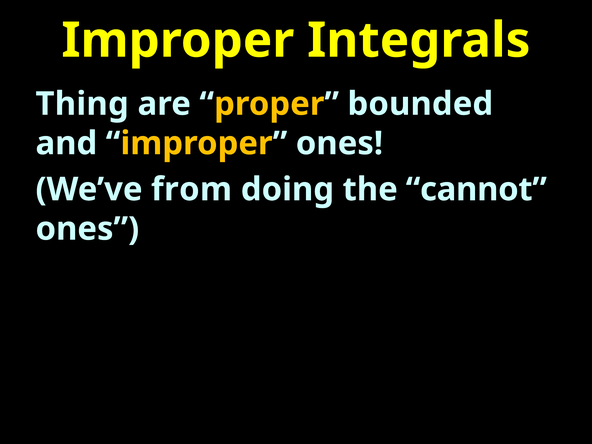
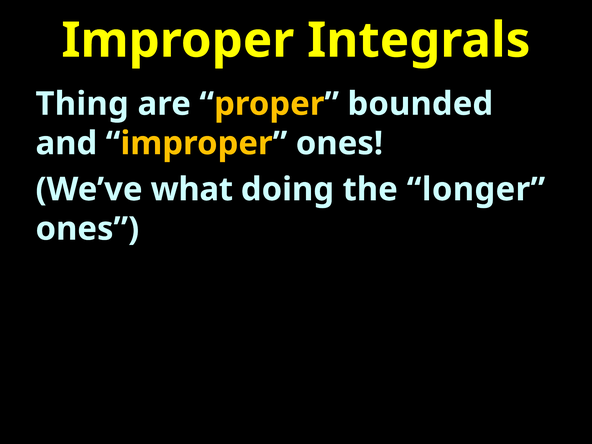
from: from -> what (192, 189)
cannot: cannot -> longer (476, 189)
